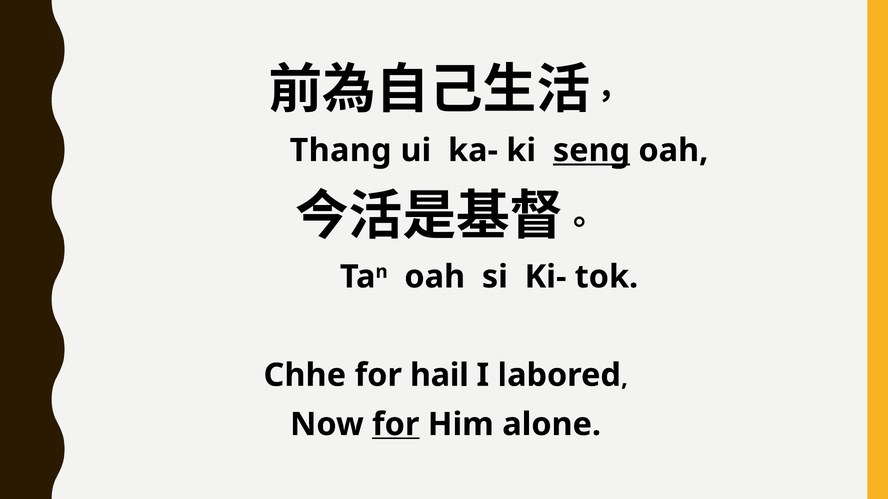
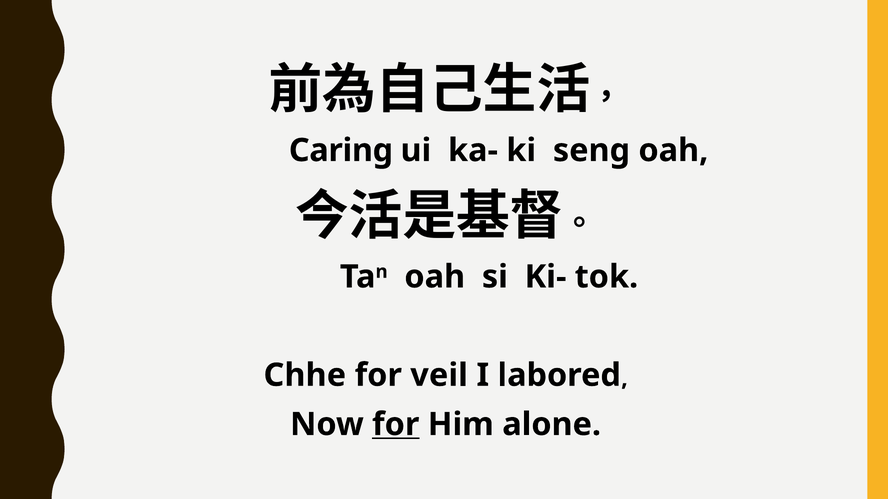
Thang: Thang -> Caring (341, 151)
seng underline: present -> none (591, 151)
hail: hail -> veil (439, 376)
